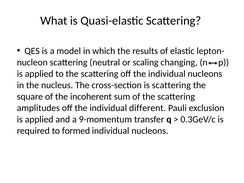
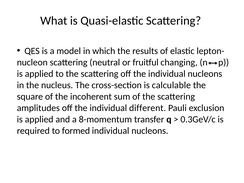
scaling: scaling -> fruitful (146, 62)
is scattering: scattering -> calculable (171, 85)
9-momentum: 9-momentum -> 8-momentum (105, 119)
